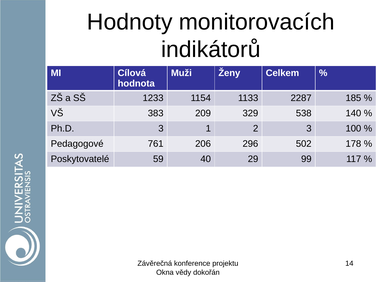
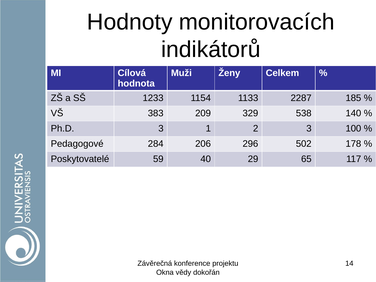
761: 761 -> 284 (156, 144)
99: 99 -> 65 (306, 159)
